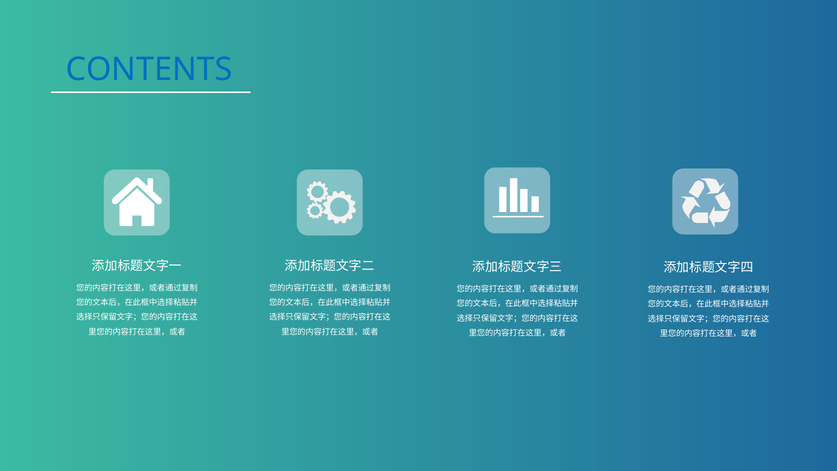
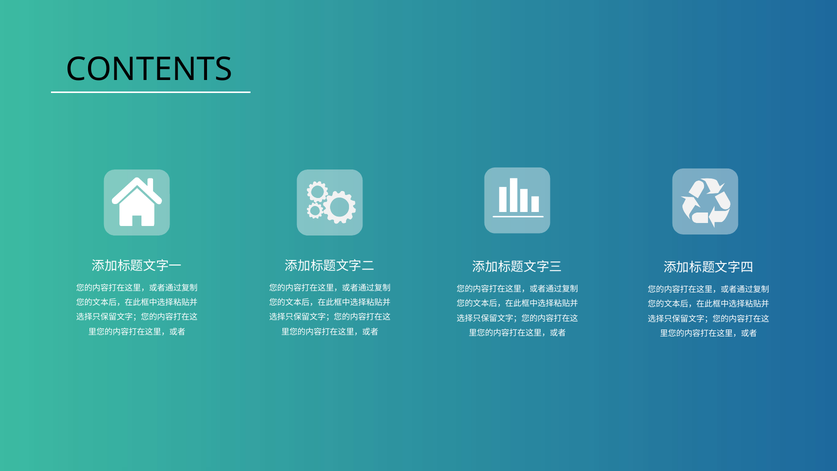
CONTENTS colour: blue -> black (149, 70)
